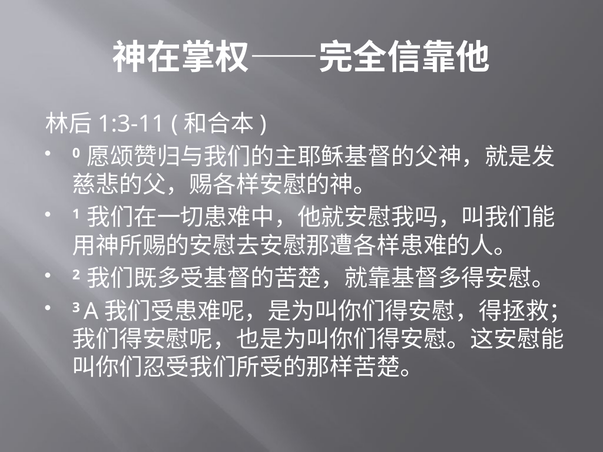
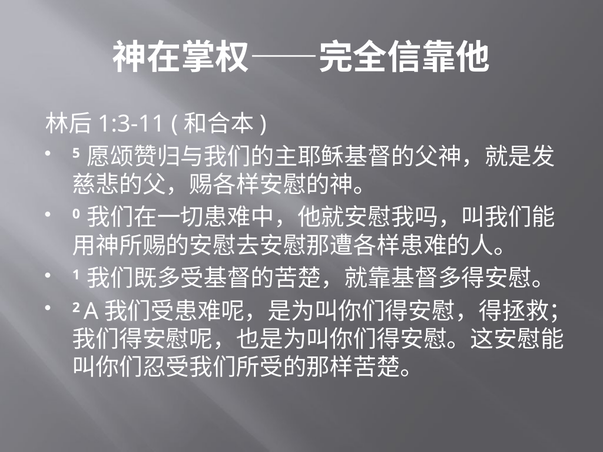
0: 0 -> 5 (76, 153)
1: 1 -> 0 (76, 214)
2: 2 -> 1 (76, 275)
3: 3 -> 2 (76, 308)
